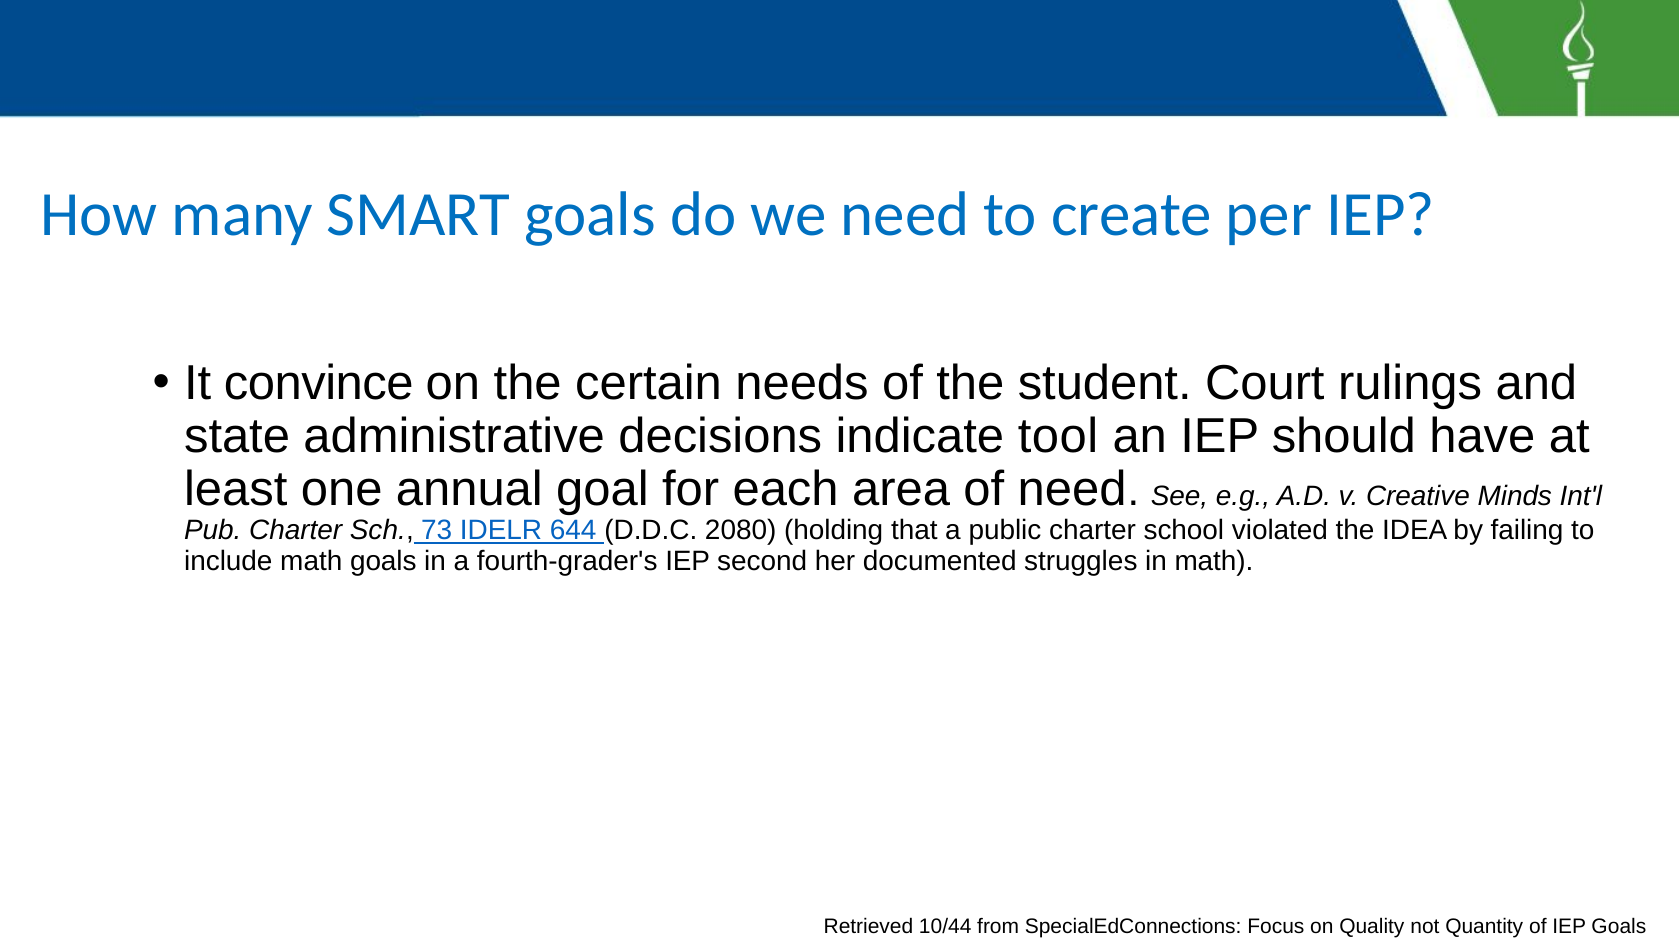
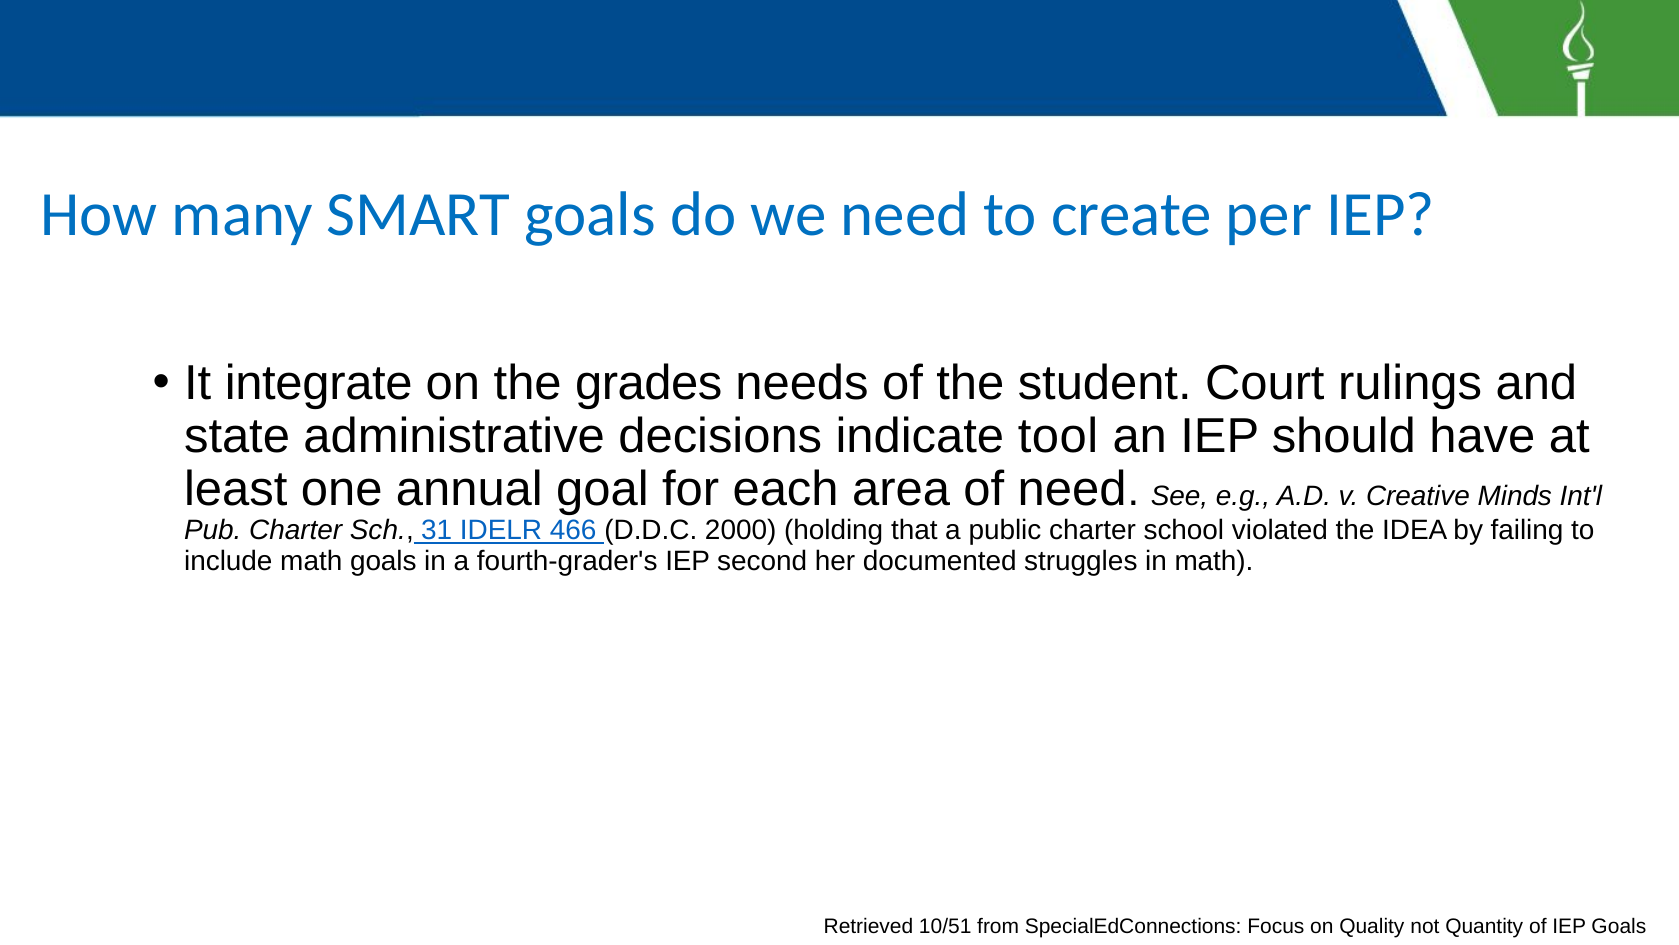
convince: convince -> integrate (319, 383)
certain: certain -> grades (649, 383)
73: 73 -> 31 (437, 530)
644: 644 -> 466 (573, 530)
2080: 2080 -> 2000 (741, 530)
10/44: 10/44 -> 10/51 (945, 927)
